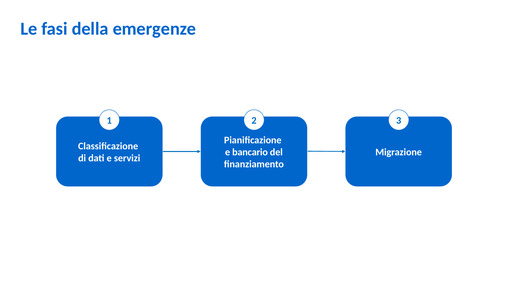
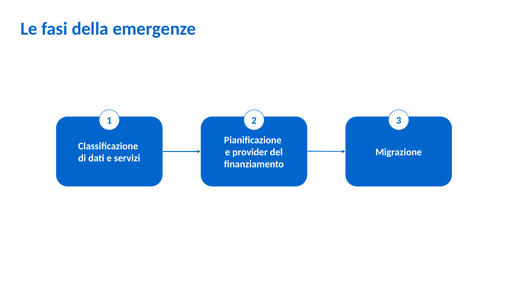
bancario: bancario -> provider (250, 152)
